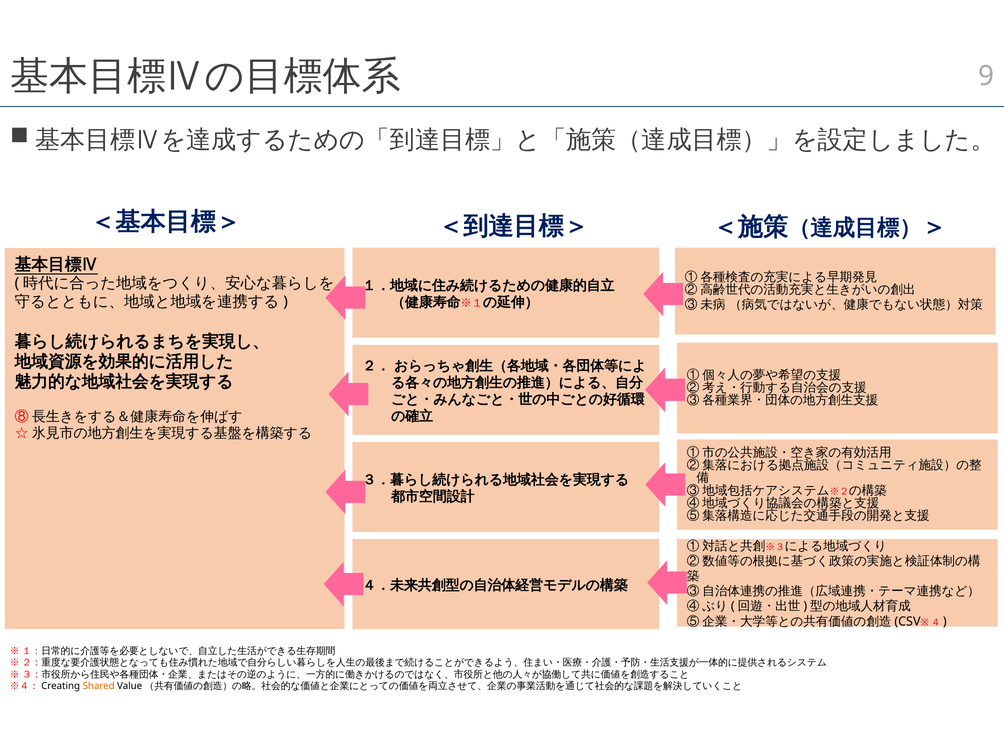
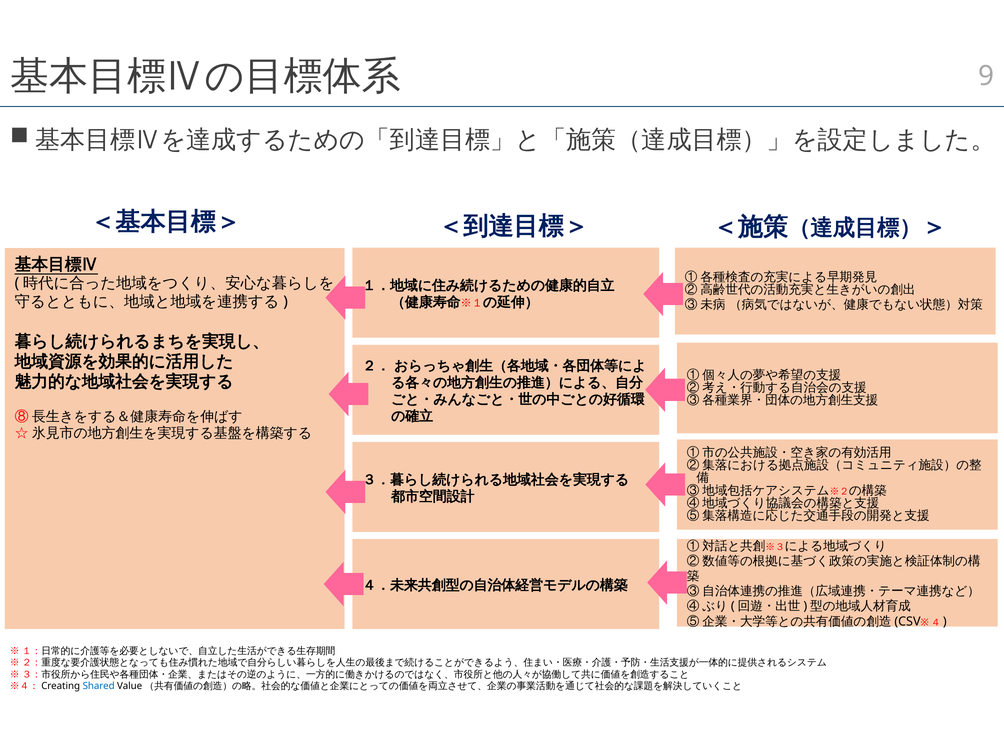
Shared colour: orange -> blue (99, 686)
